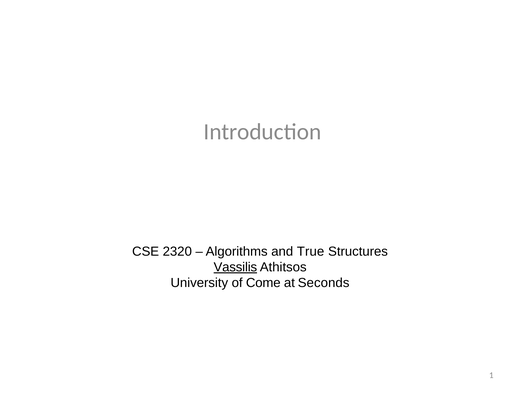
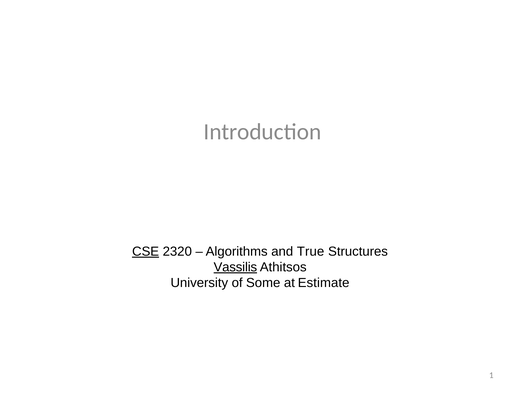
CSE underline: none -> present (146, 252)
Come: Come -> Some (263, 283)
Seconds: Seconds -> Estimate (324, 283)
